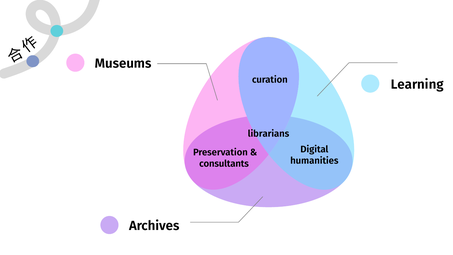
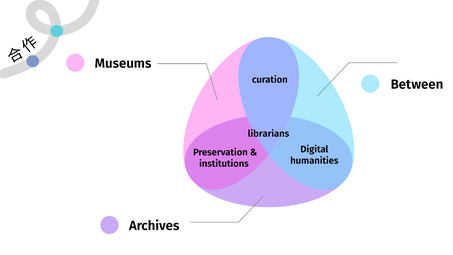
Learning: Learning -> Between (417, 84)
consultants: consultants -> institutions (224, 163)
